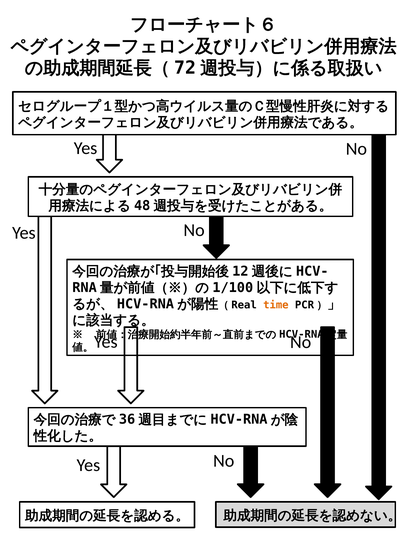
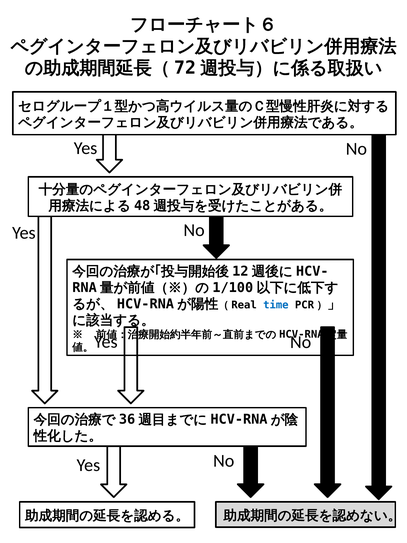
time colour: orange -> blue (276, 305)
